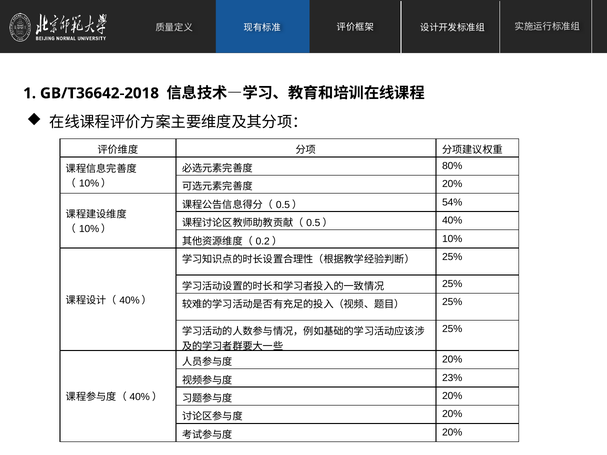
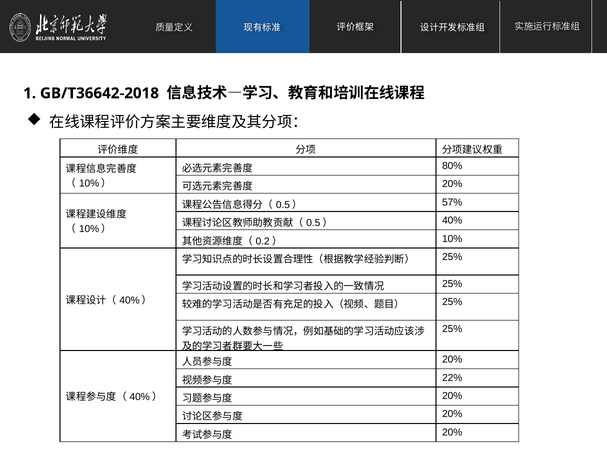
54%: 54% -> 57% (452, 202)
23%: 23% -> 22% (452, 378)
